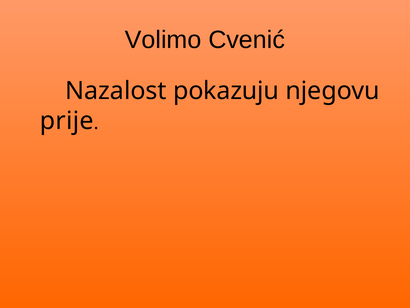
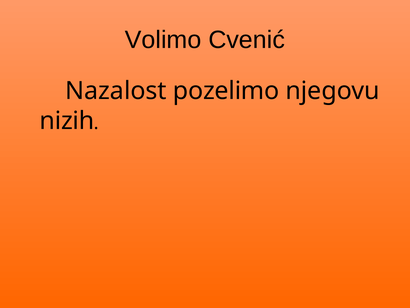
pokazuju: pokazuju -> pozelimo (226, 91)
prije: prije -> nizih (67, 121)
